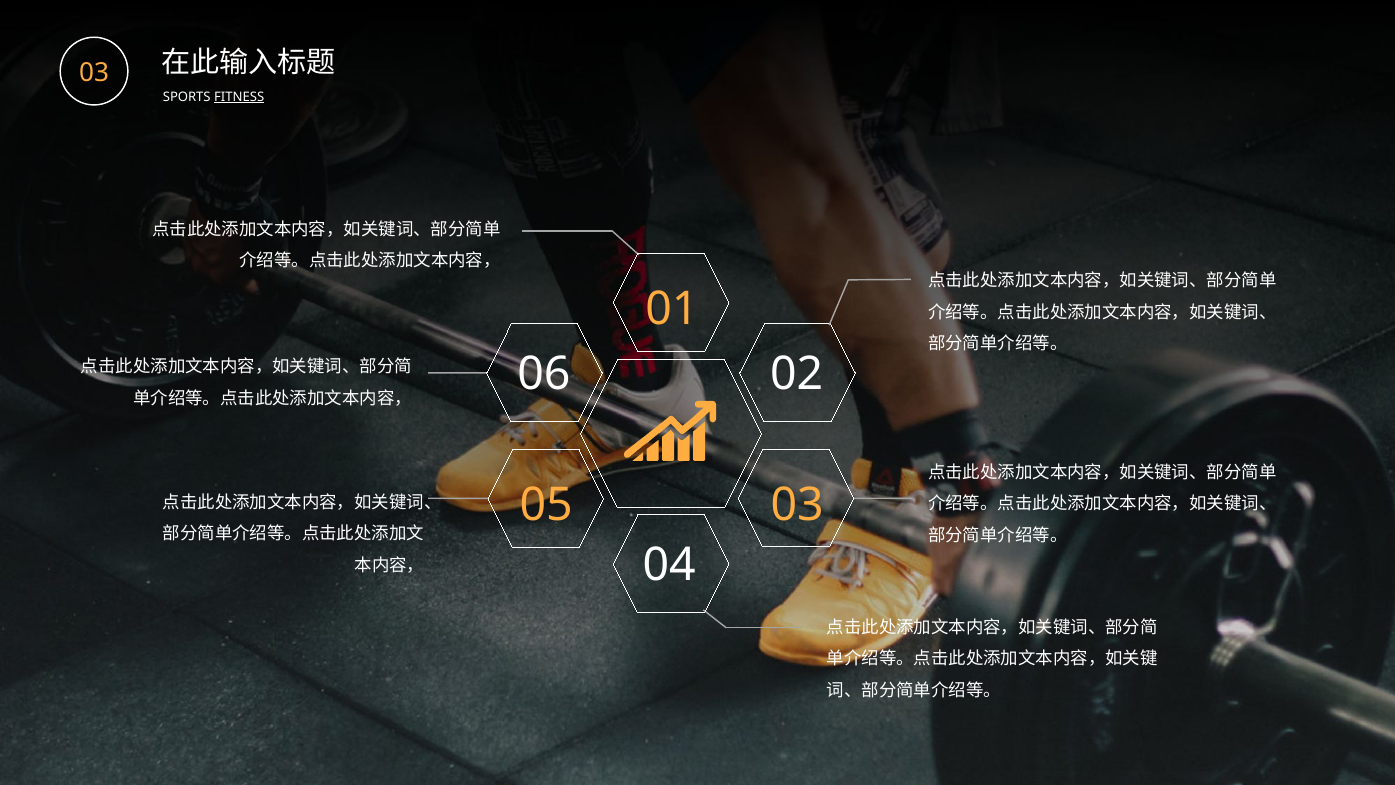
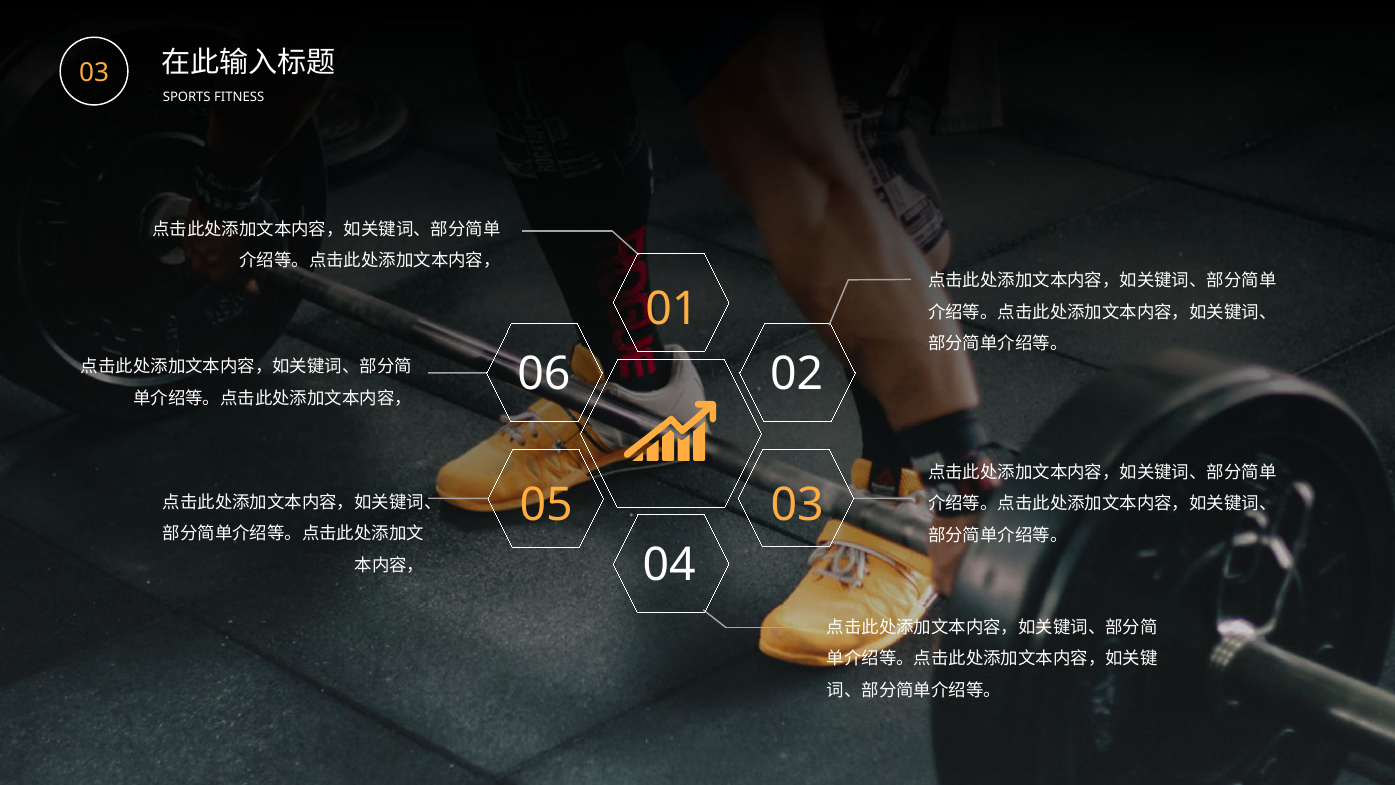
FITNESS underline: present -> none (239, 97)
